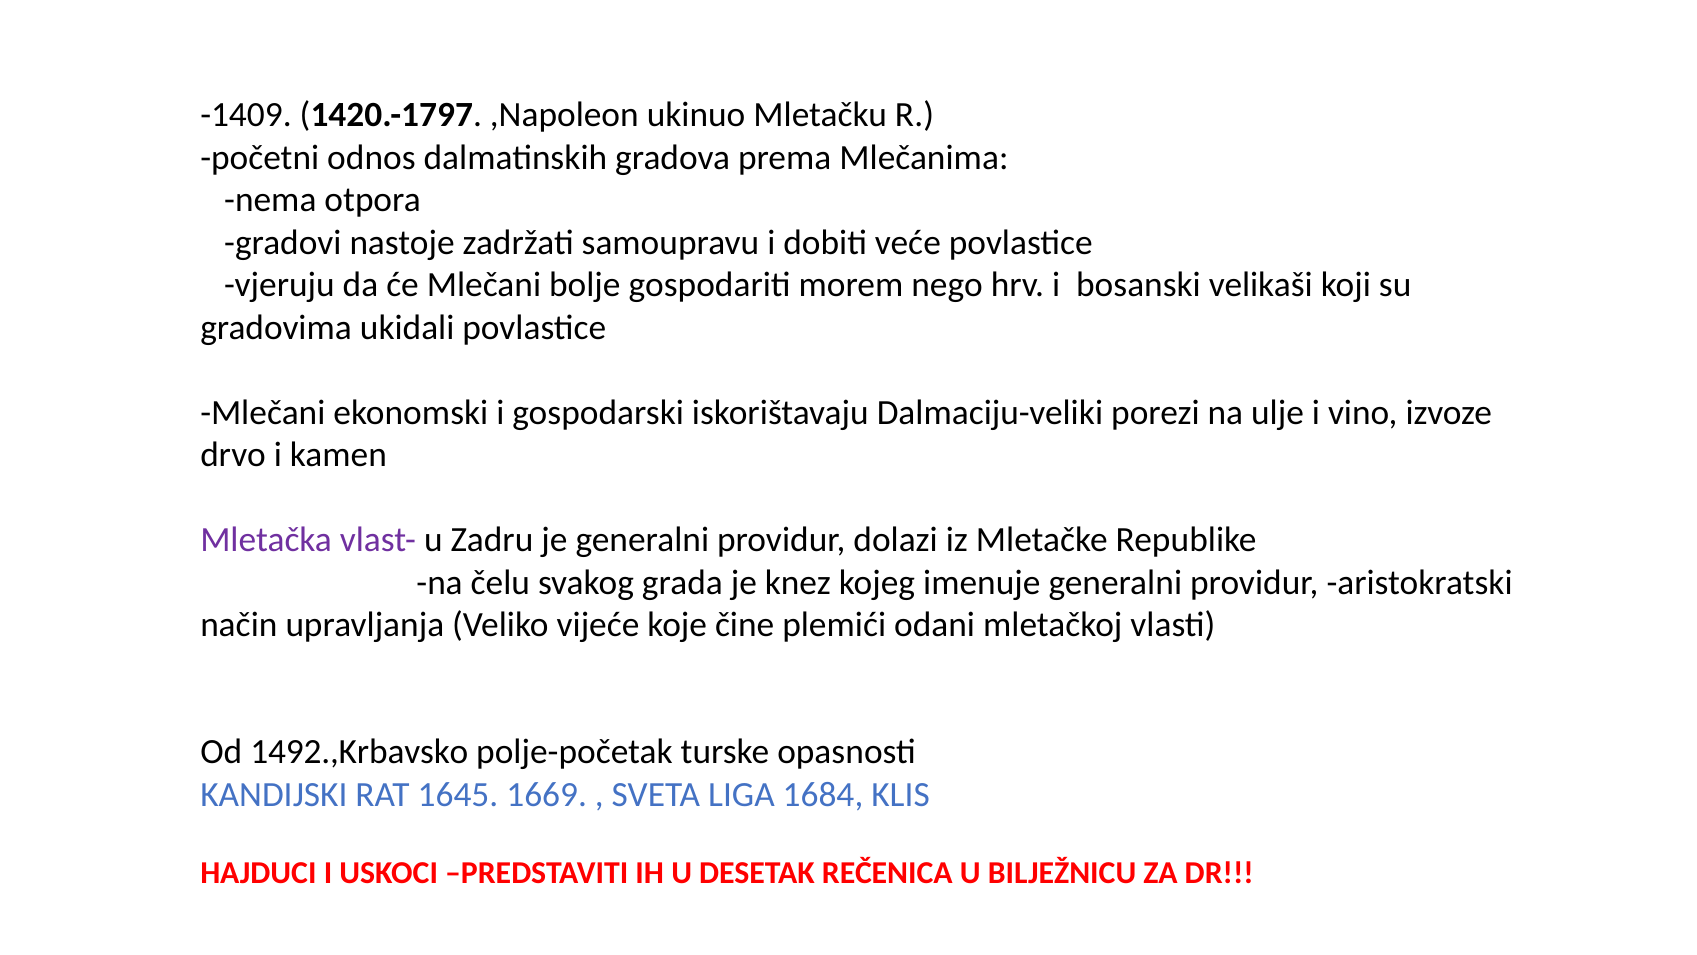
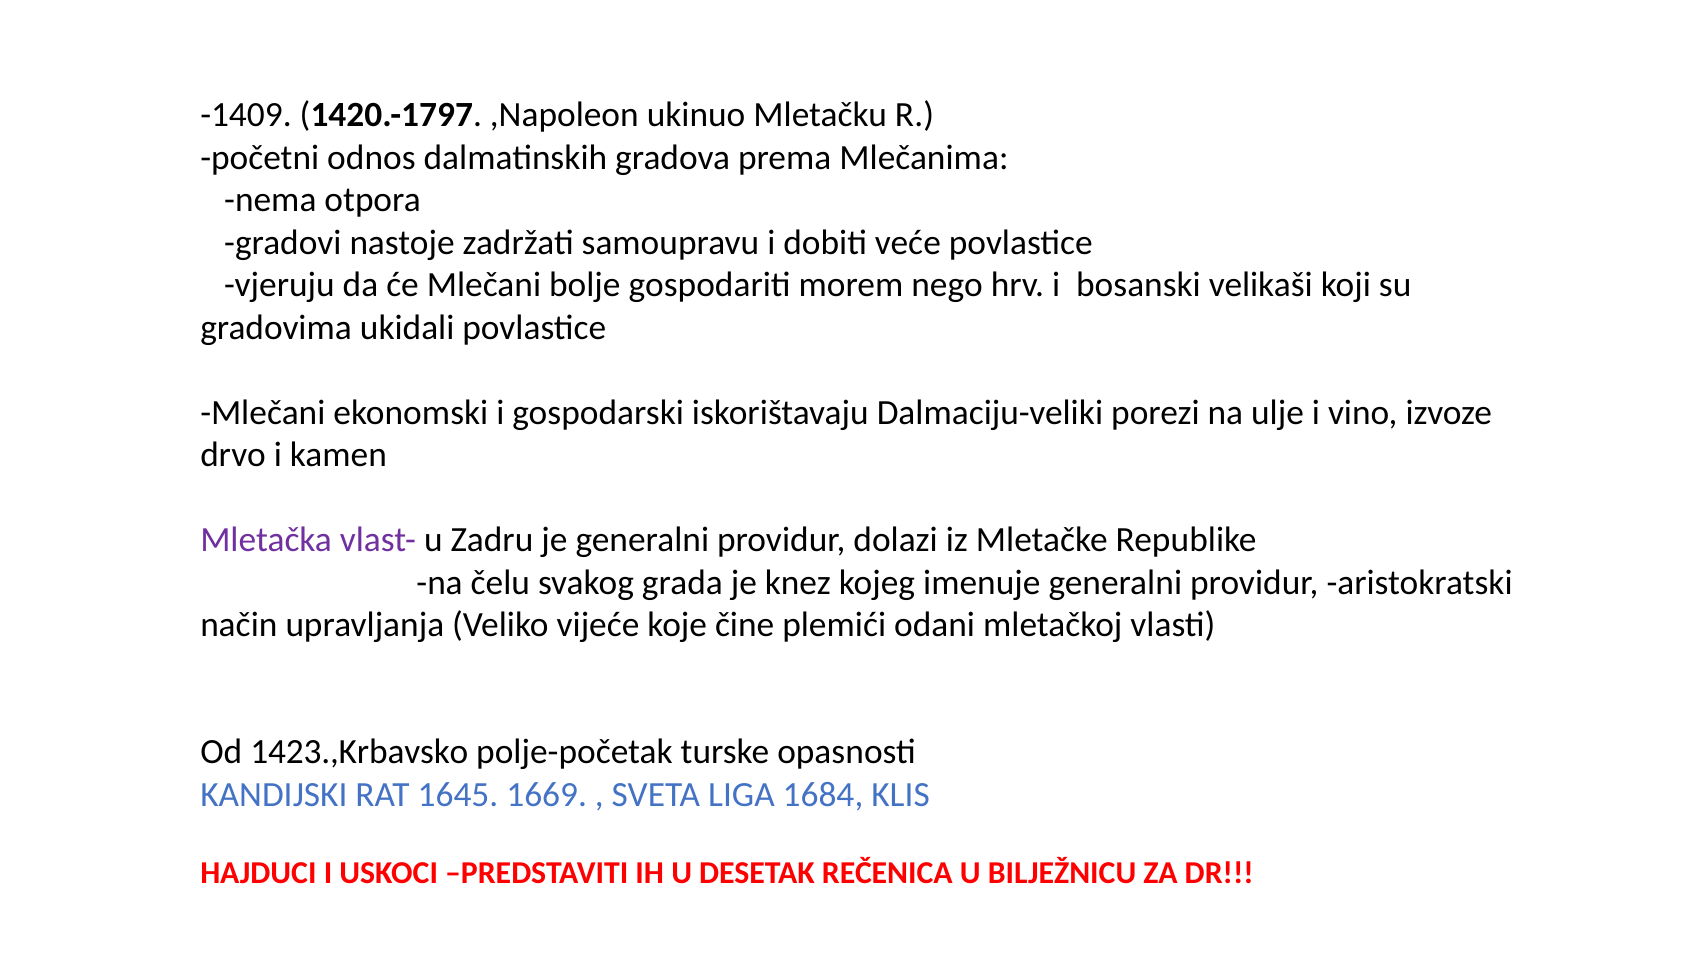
1492.,Krbavsko: 1492.,Krbavsko -> 1423.,Krbavsko (359, 752)
